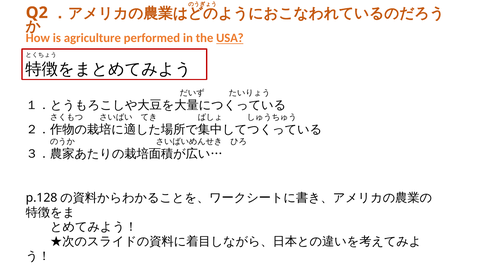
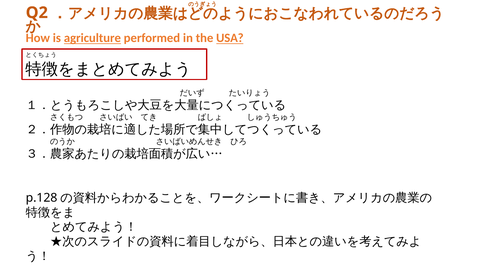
agriculture underline: none -> present (92, 38)
